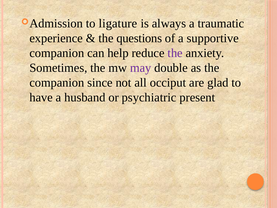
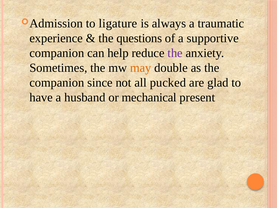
may colour: purple -> orange (141, 68)
occiput: occiput -> pucked (168, 83)
psychiatric: psychiatric -> mechanical (149, 97)
